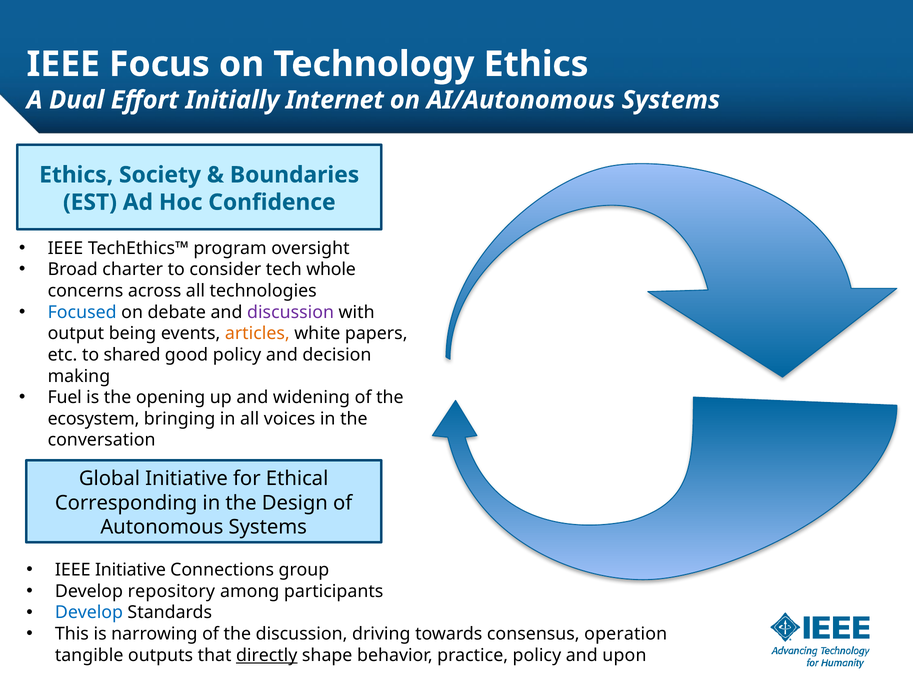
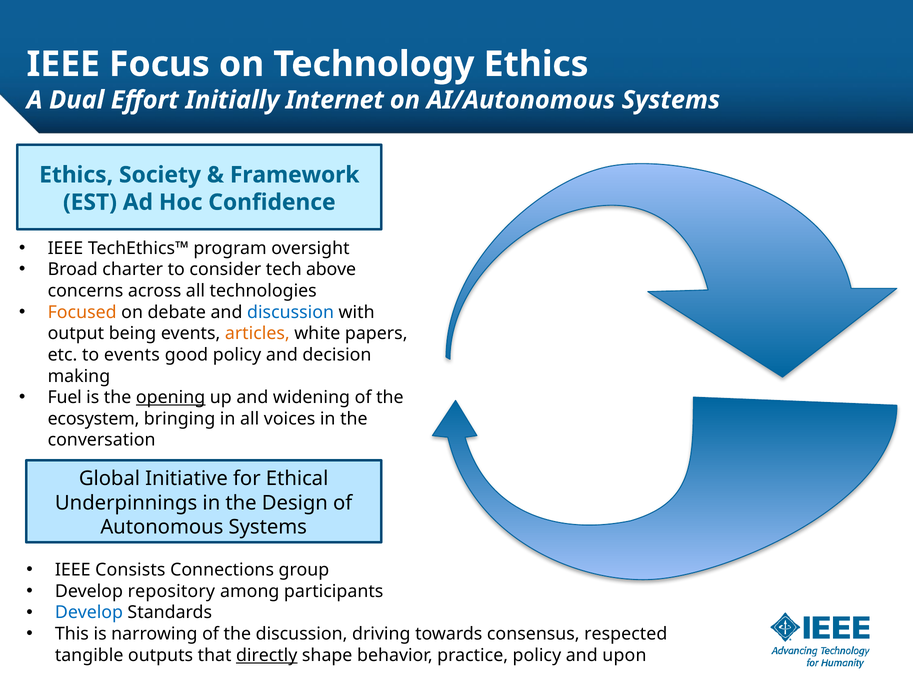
Boundaries: Boundaries -> Framework (295, 175)
whole: whole -> above (331, 269)
Focused colour: blue -> orange (82, 312)
discussion colour: purple -> blue (291, 312)
to shared: shared -> events (132, 355)
opening underline: none -> present (171, 397)
Corresponding: Corresponding -> Underpinnings (126, 503)
IEEE Initiative: Initiative -> Consists (130, 570)
operation: operation -> respected (626, 634)
